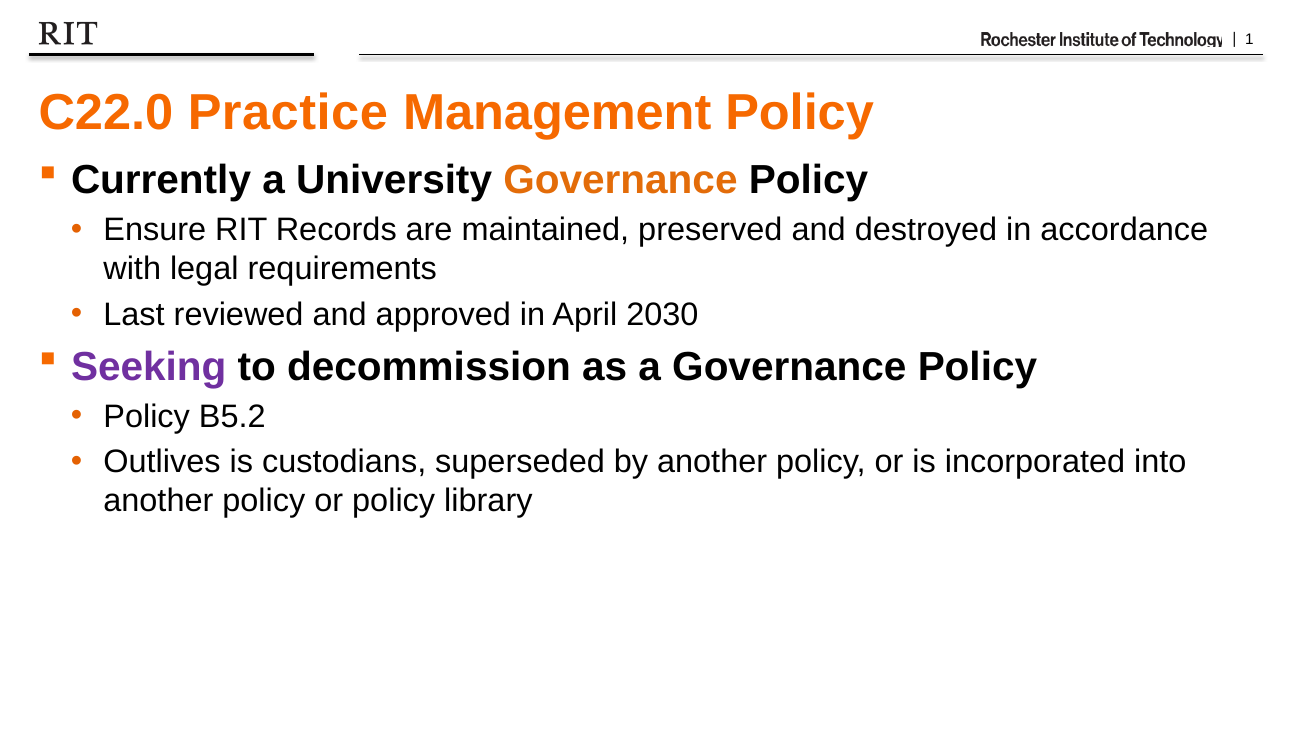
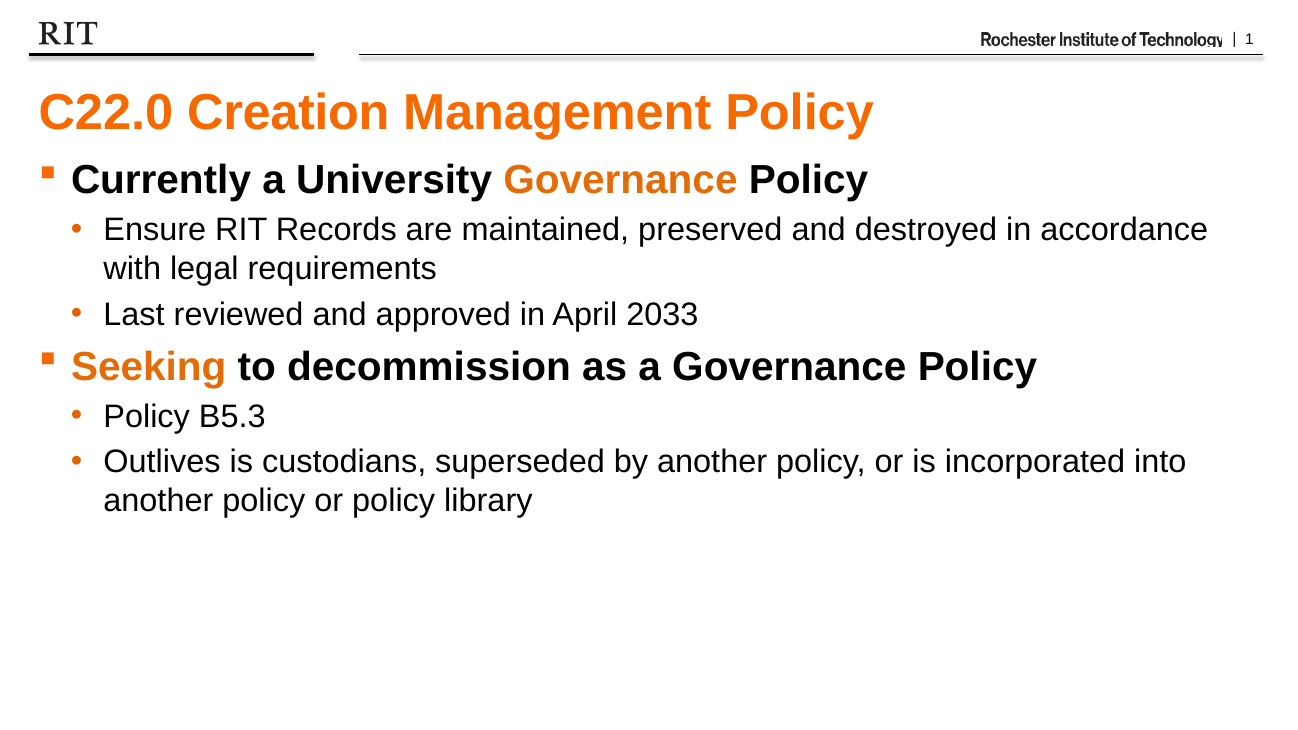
Practice: Practice -> Creation (288, 113)
2030: 2030 -> 2033 (662, 315)
Seeking colour: purple -> orange (149, 367)
B5.2: B5.2 -> B5.3 (232, 417)
